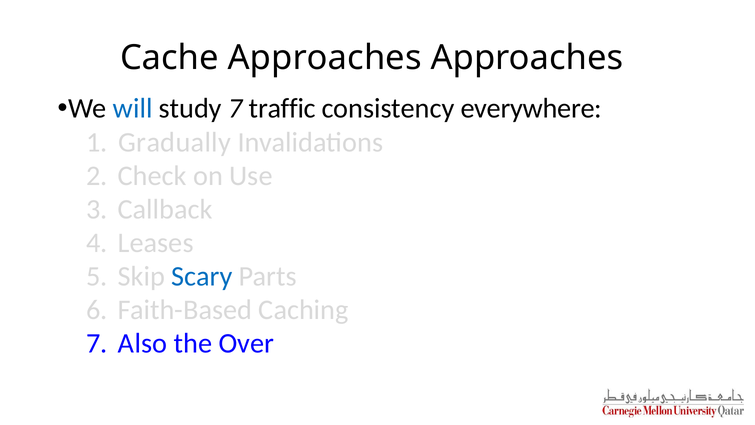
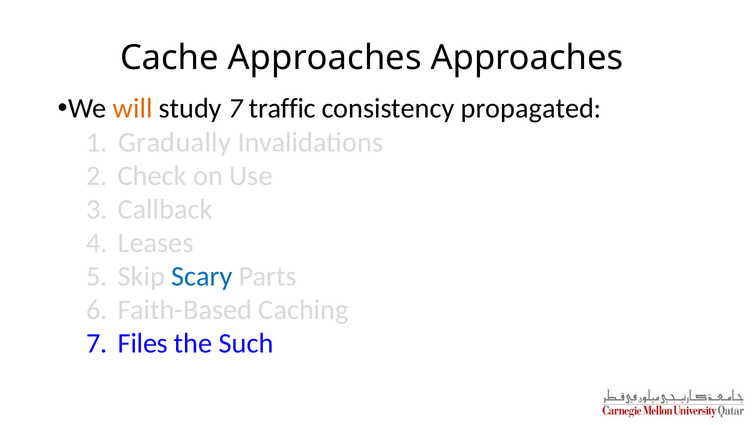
will colour: blue -> orange (133, 109)
everywhere: everywhere -> propagated (531, 109)
Also: Also -> Files (143, 343)
Over: Over -> Such (246, 343)
